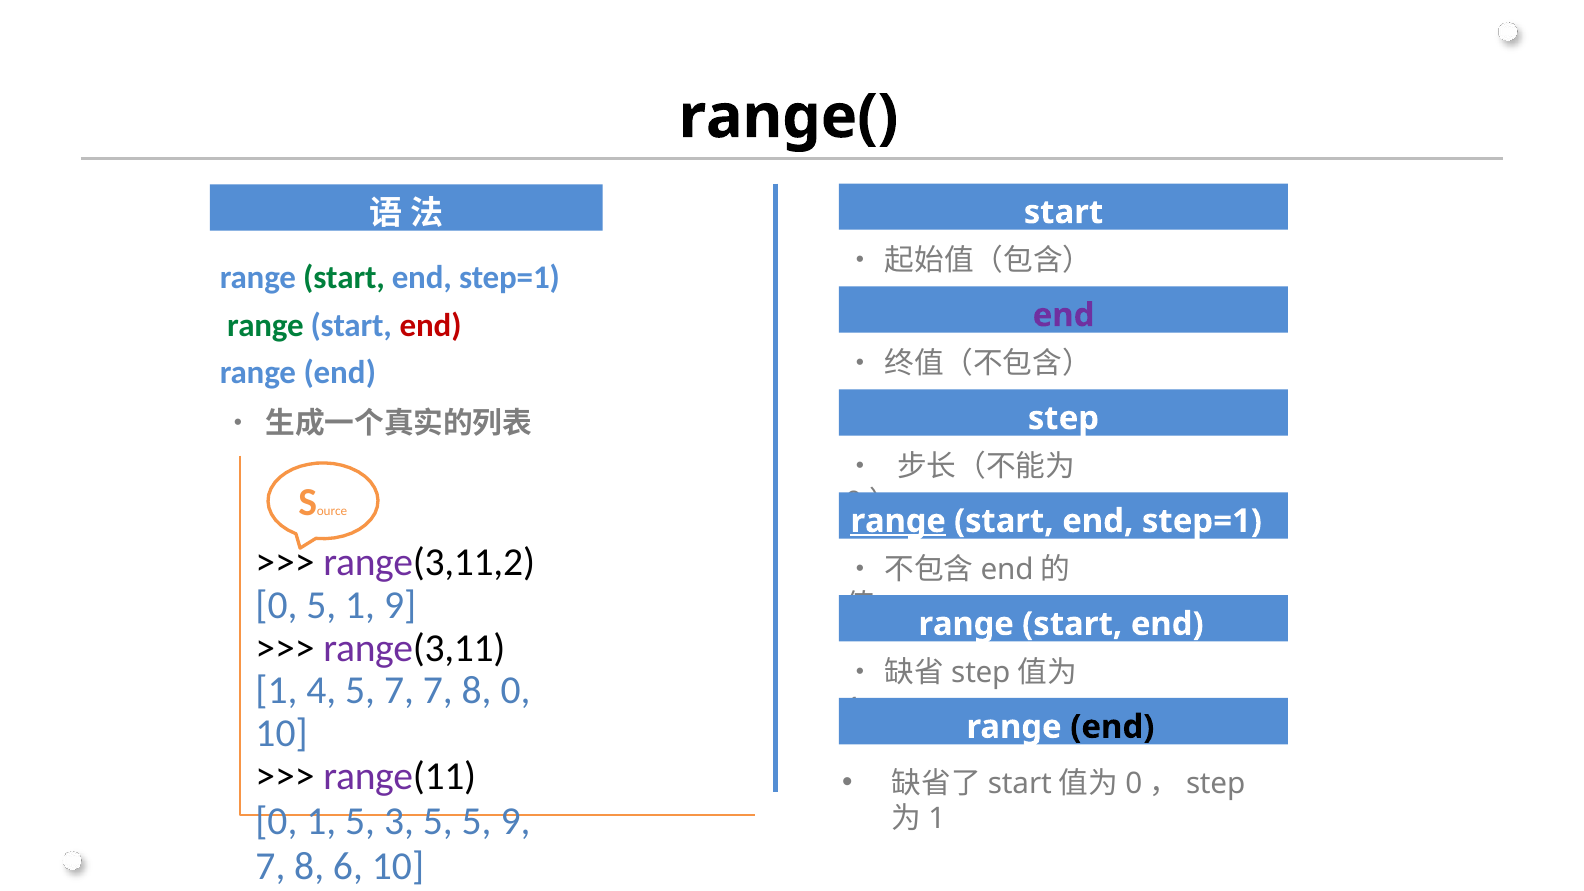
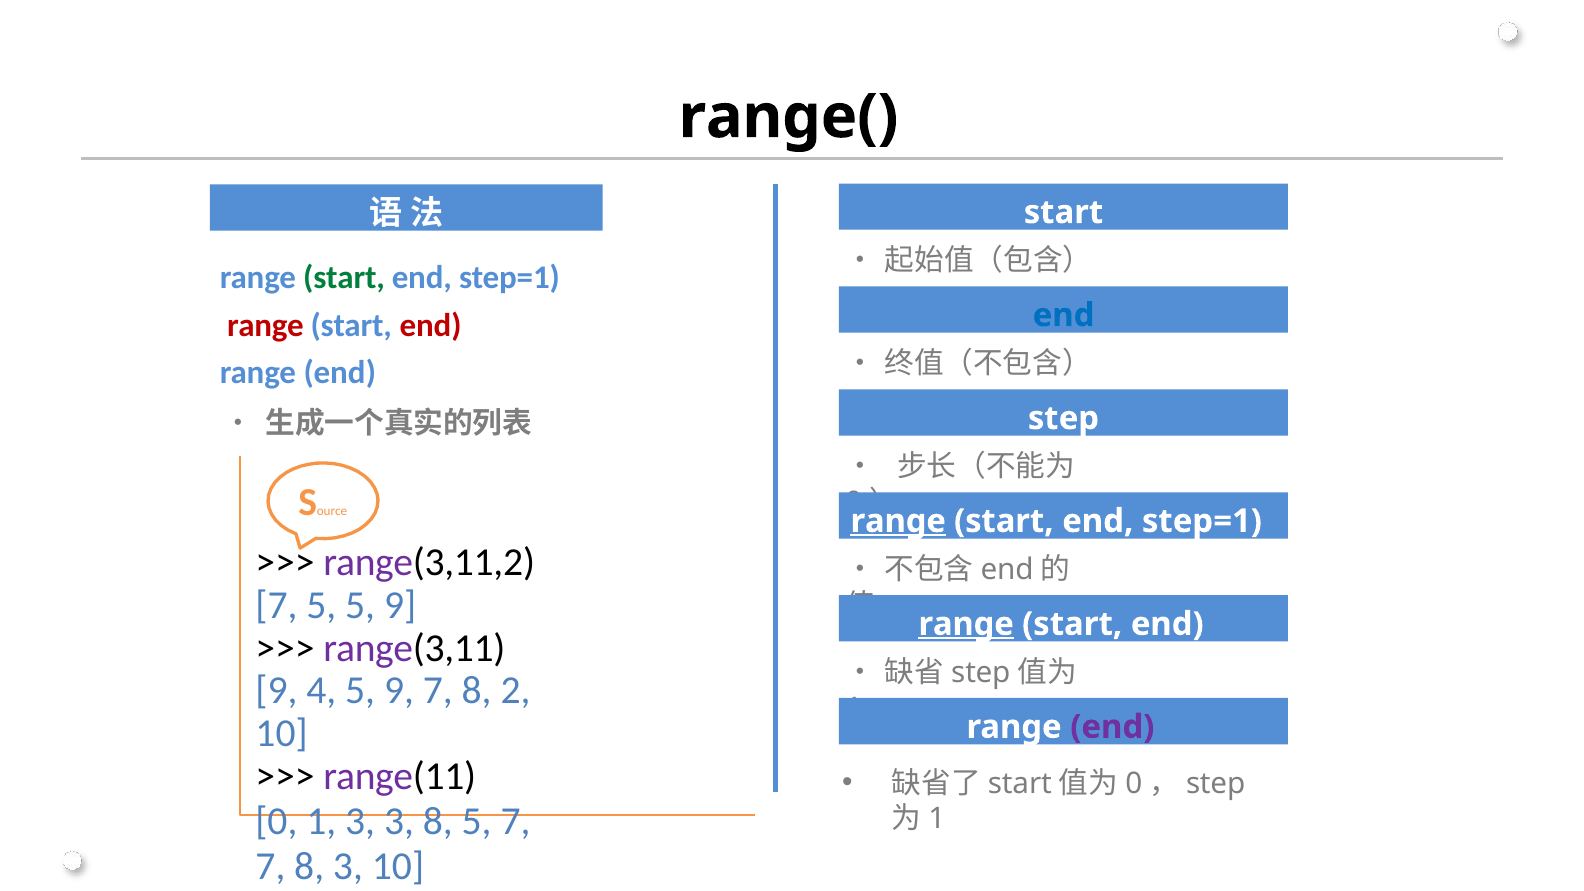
end colour: purple -> blue (1064, 315)
range colour: green -> red (265, 325)
0: 0 -> 7 (277, 605)
5 1: 1 -> 5 (360, 605)
range underline: none -> present (966, 624)
1: 1 -> 9 (277, 691)
4 5 7: 7 -> 9 (399, 691)
8 0: 0 -> 2 (516, 691)
end colour: black -> purple (1112, 727)
1 5: 5 -> 3 (360, 822)
3 5: 5 -> 8 (438, 822)
5 9: 9 -> 7 (516, 822)
8 6: 6 -> 3 (348, 867)
